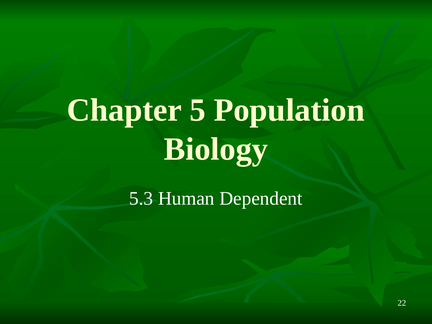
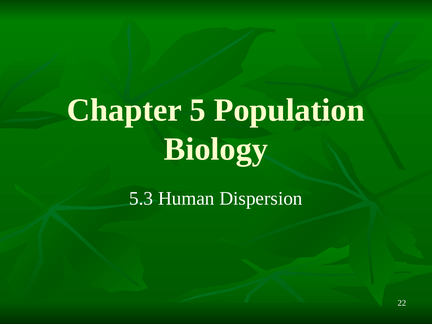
Dependent: Dependent -> Dispersion (261, 199)
